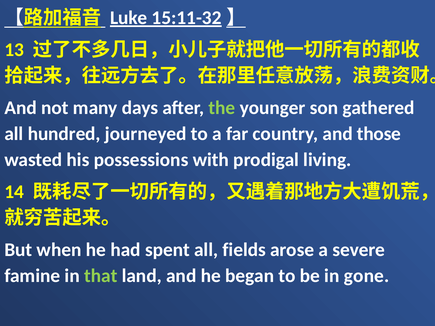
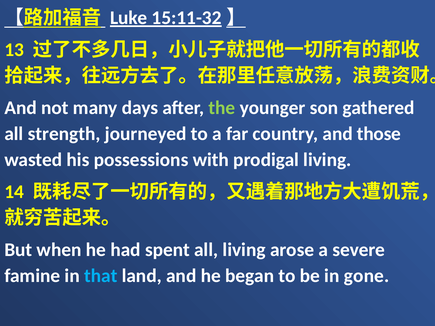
hundred: hundred -> strength (64, 134)
all fields: fields -> living (244, 250)
that colour: light green -> light blue (101, 276)
